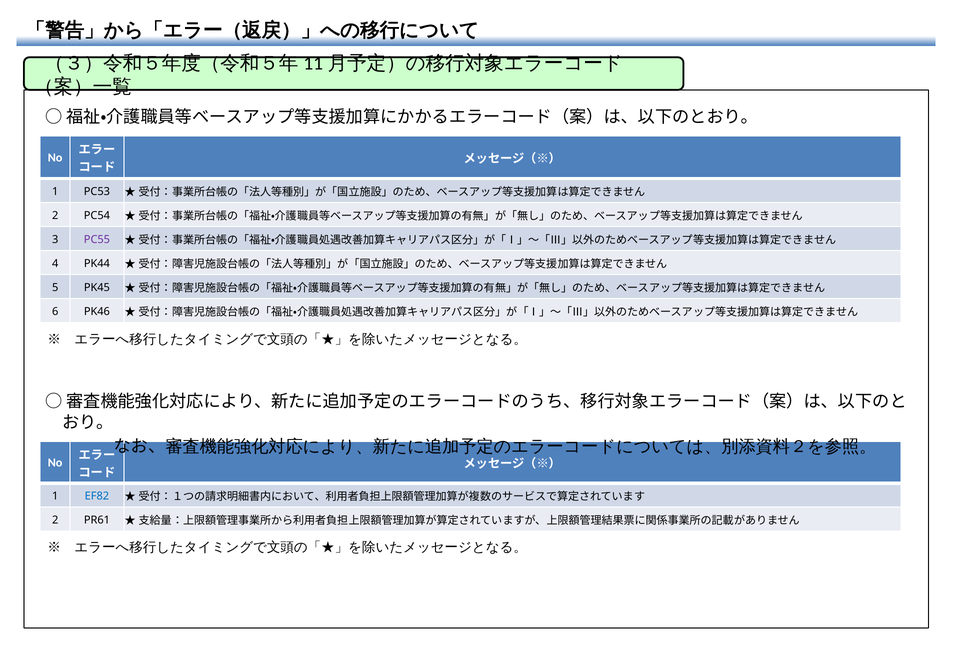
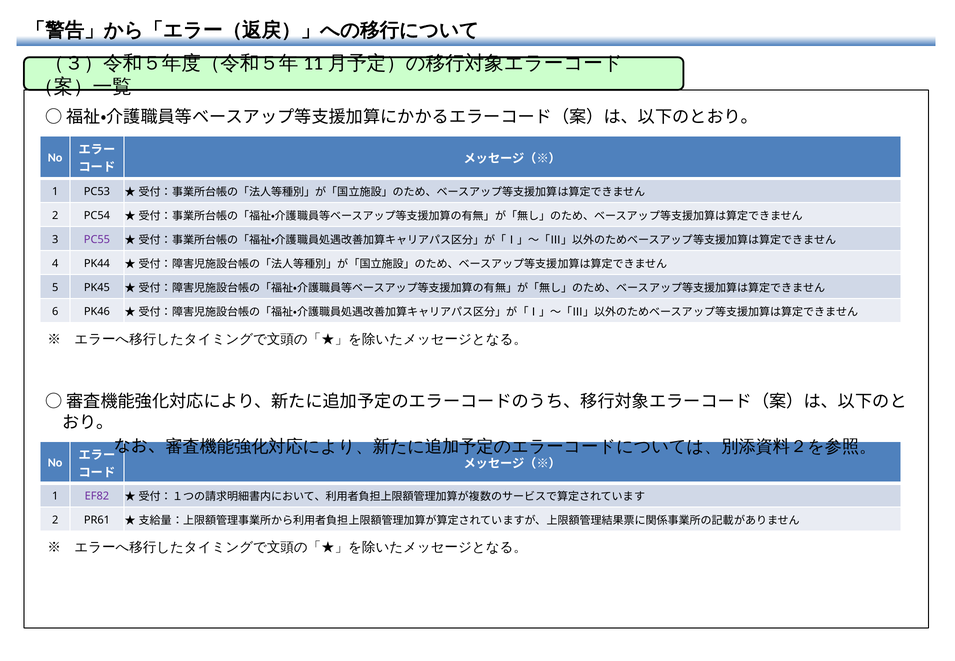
EF82 colour: blue -> purple (97, 496)
